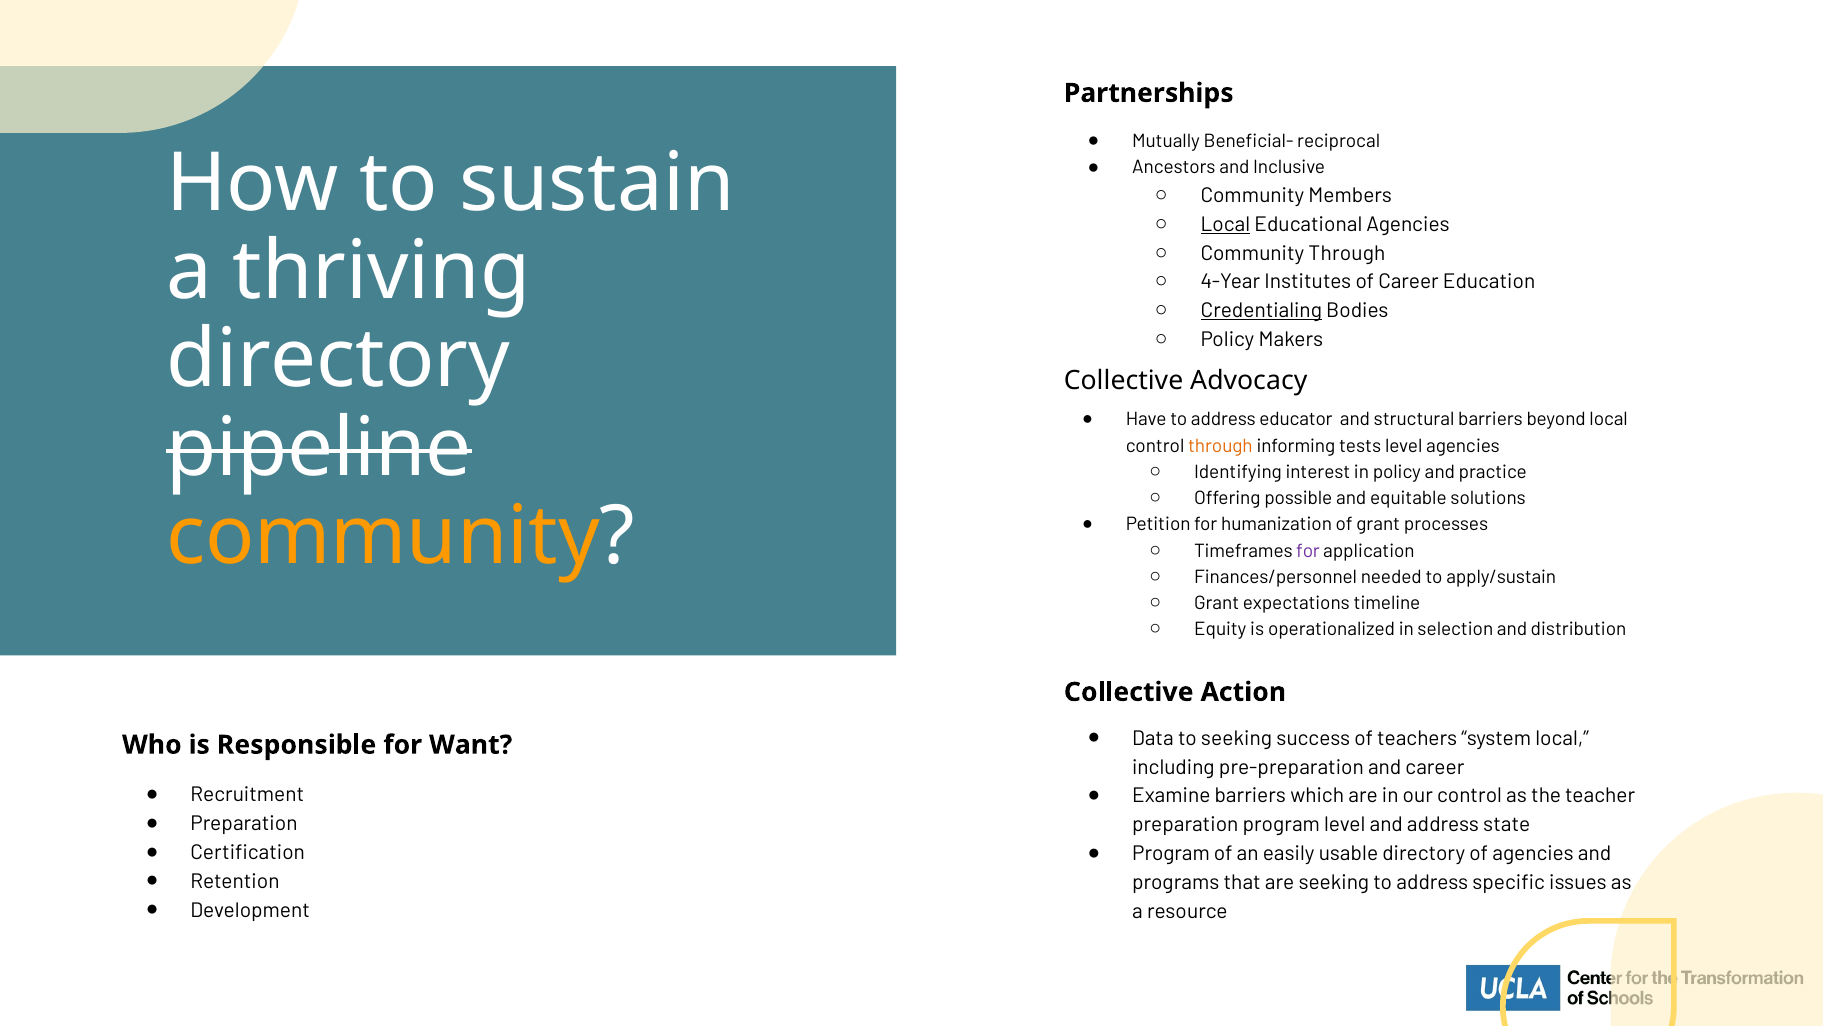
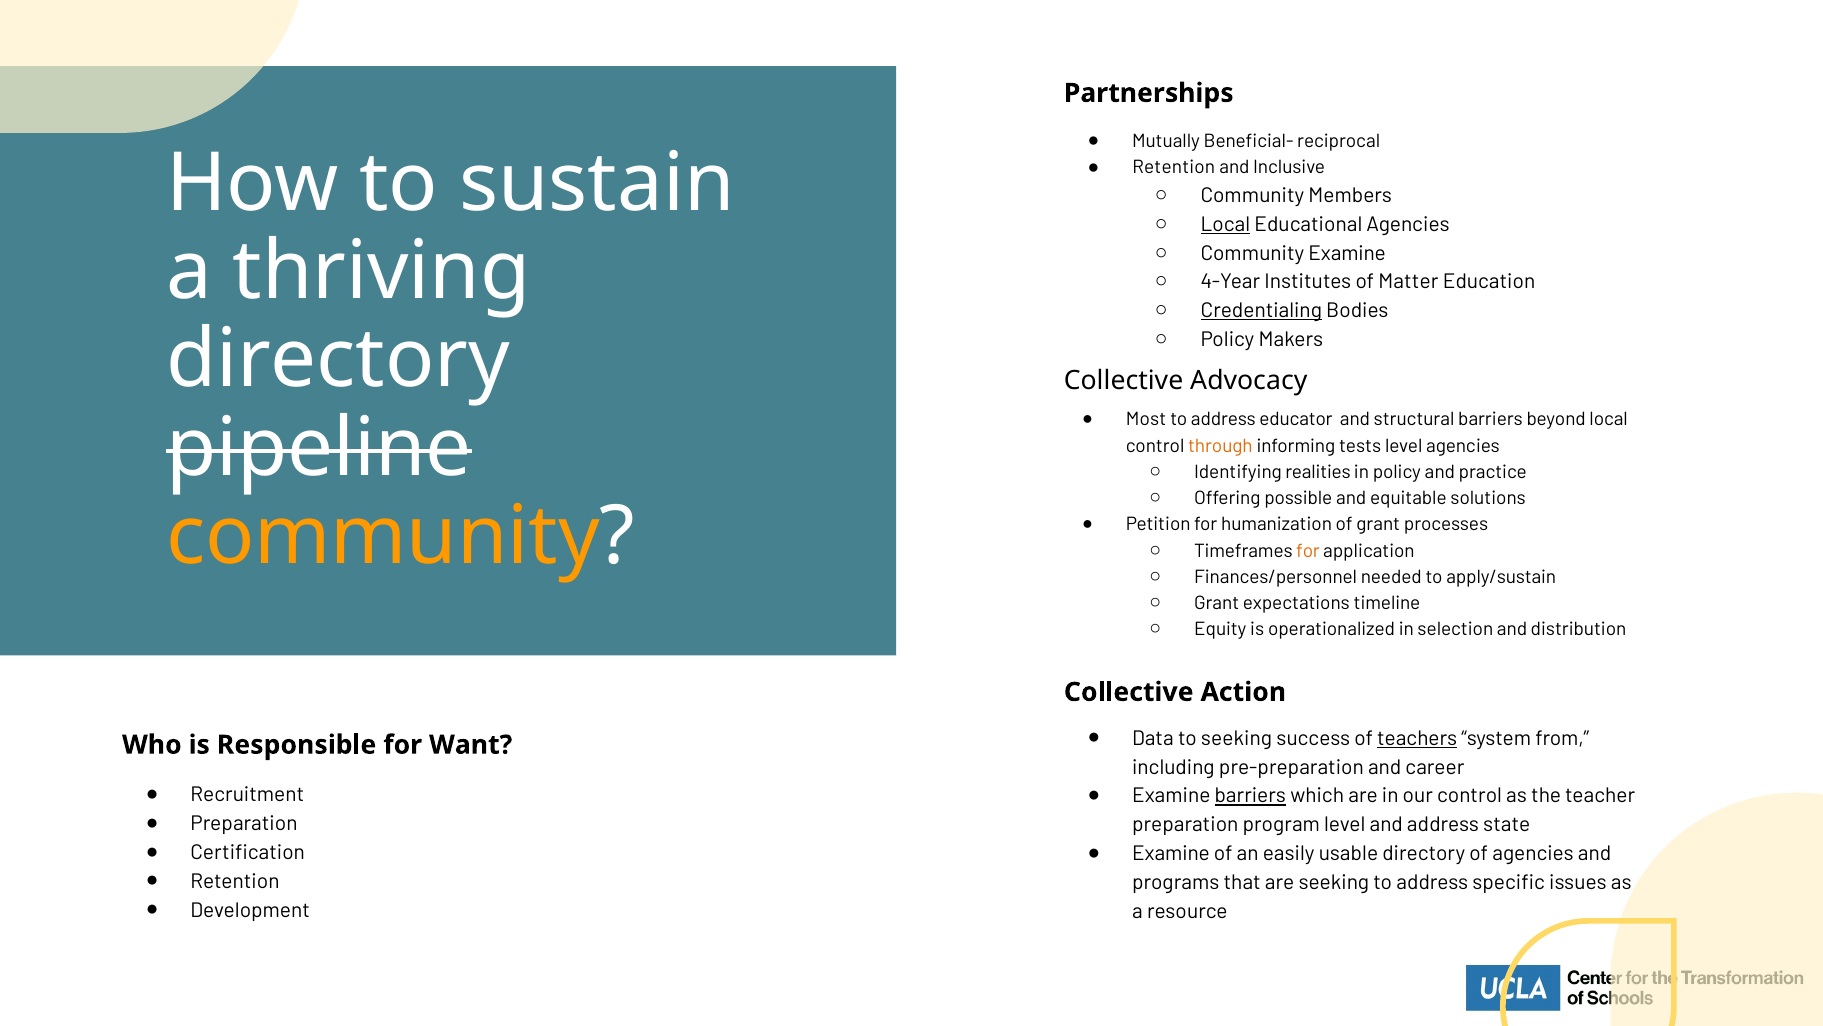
Ancestors: Ancestors -> Retention (1174, 168)
Community Through: Through -> Examine (1347, 253)
of Career: Career -> Matter (1408, 282)
Have: Have -> Most (1146, 419)
interest: interest -> realities (1318, 472)
for colour: purple -> orange (1308, 551)
teachers underline: none -> present (1417, 738)
system local: local -> from (1562, 738)
barriers underline: none -> present (1250, 796)
Program: Program -> Examine (1171, 853)
